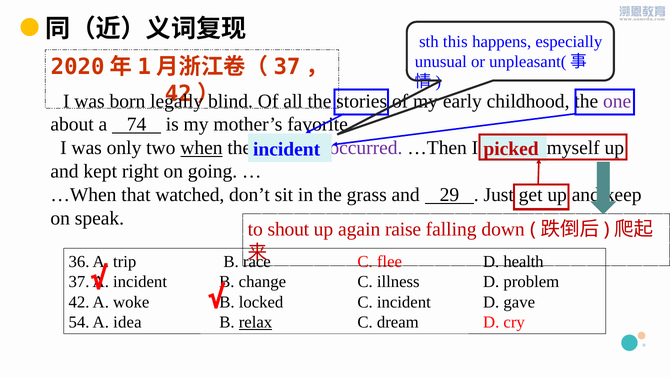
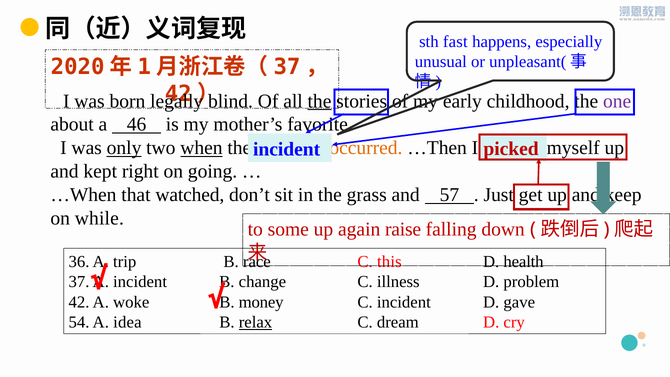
this: this -> fast (455, 42)
the underline: none -> present (319, 101)
74: 74 -> 46 (137, 124)
only underline: none -> present (124, 148)
occurred colour: purple -> orange (366, 148)
29: 29 -> 57 (449, 195)
speak: speak -> while (99, 218)
shout: shout -> some (288, 229)
flee: flee -> this (389, 262)
locked: locked -> money (261, 302)
